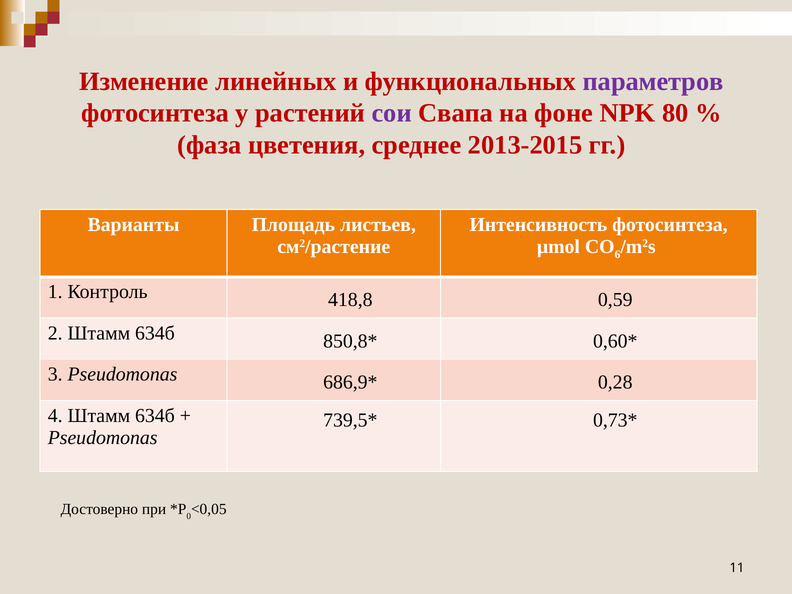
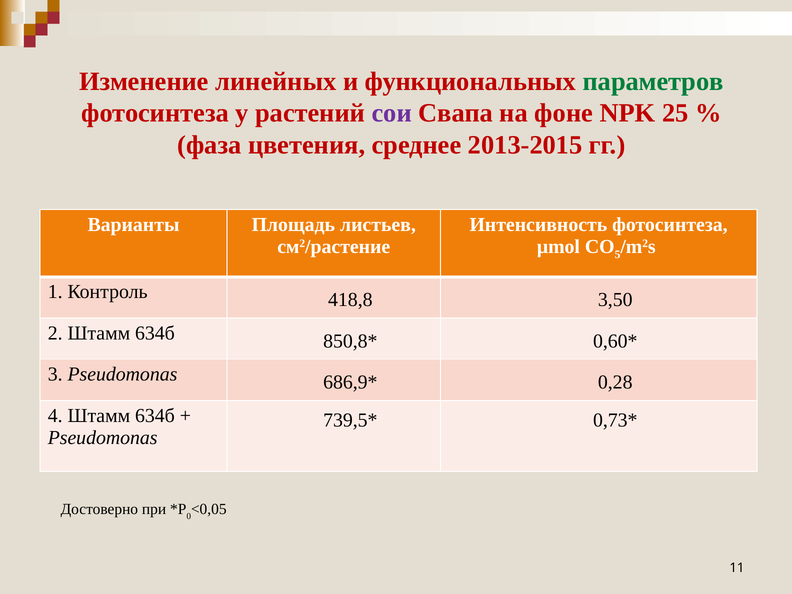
параметров colour: purple -> green (653, 82)
80: 80 -> 25 (675, 113)
6: 6 -> 5 (618, 254)
0,59: 0,59 -> 3,50 (615, 300)
